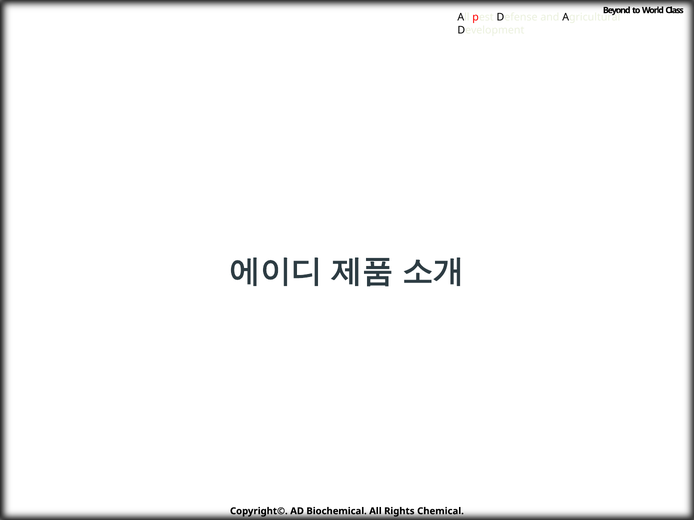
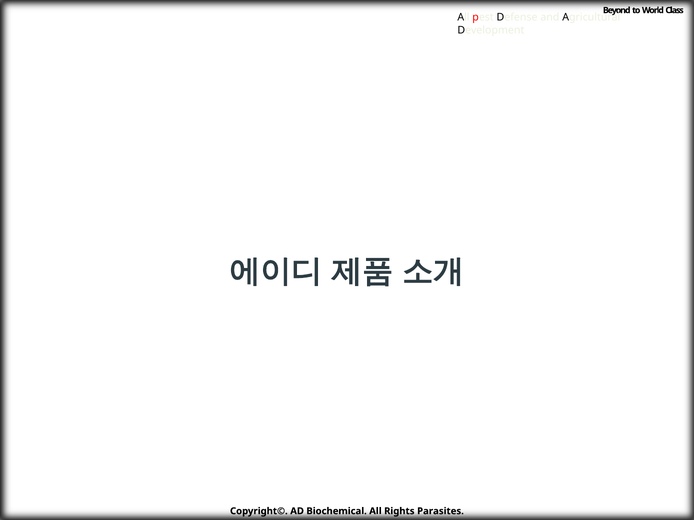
Chemical: Chemical -> Parasites (440, 512)
